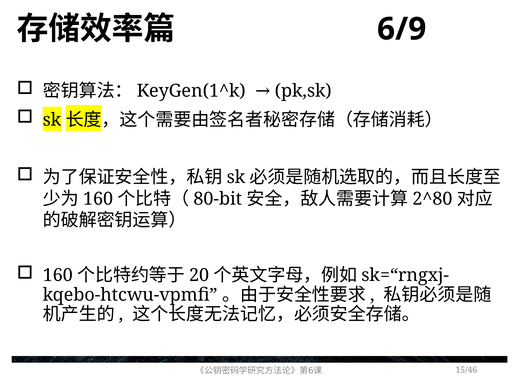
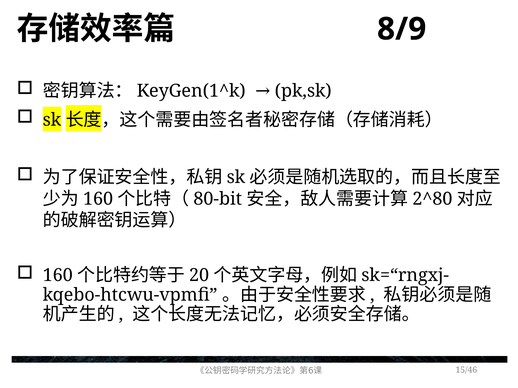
6/9: 6/9 -> 8/9 (402, 29)
